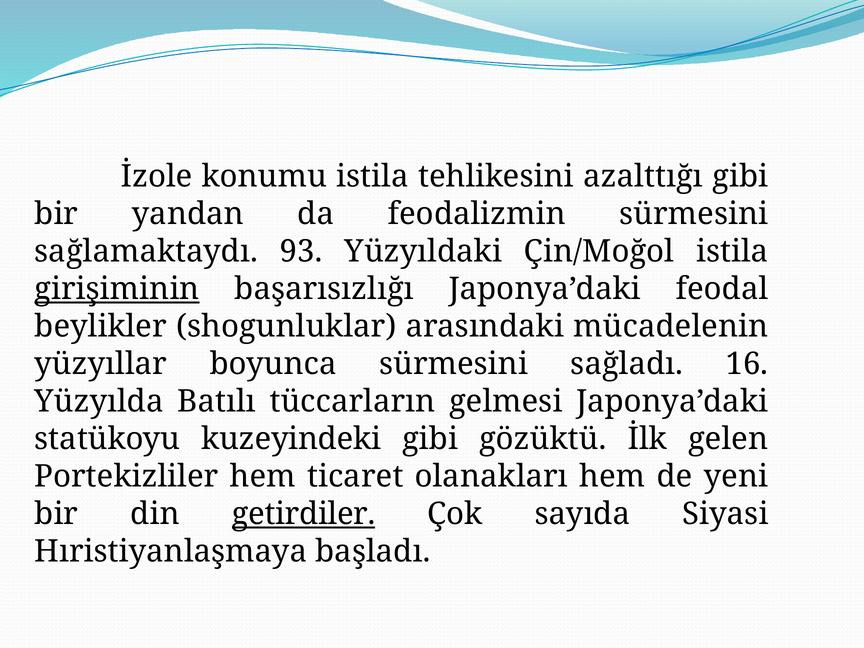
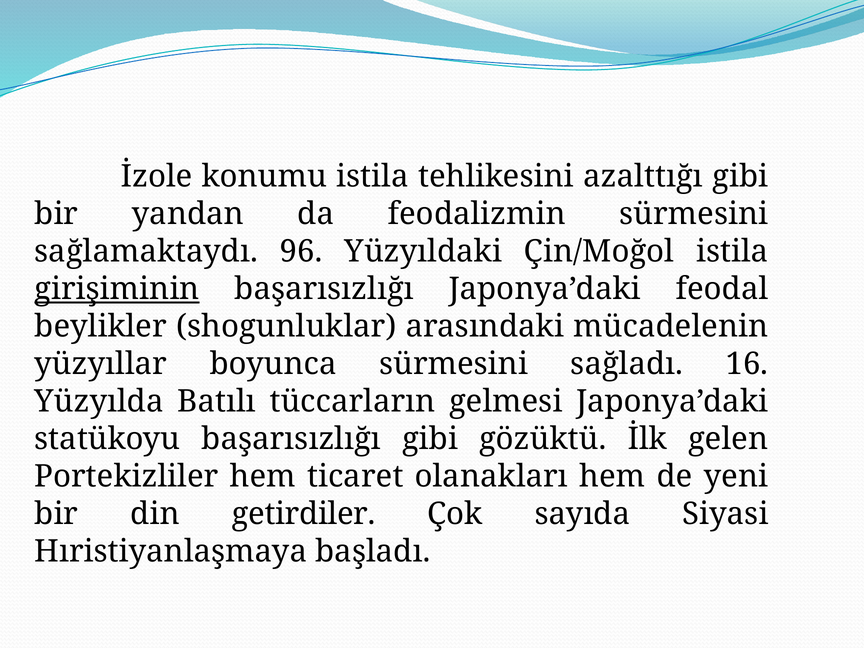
93: 93 -> 96 (301, 251)
statükoyu kuzeyindeki: kuzeyindeki -> başarısızlığı (291, 439)
getirdiler underline: present -> none (304, 514)
